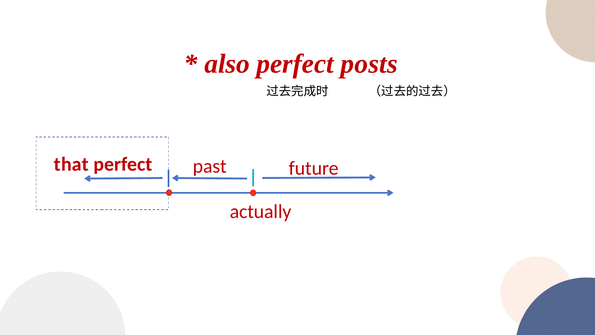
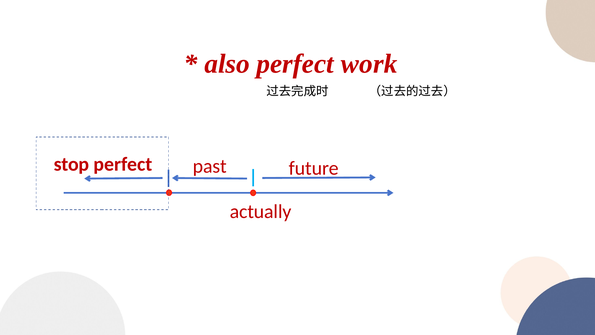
posts: posts -> work (369, 64)
that: that -> stop (72, 164)
